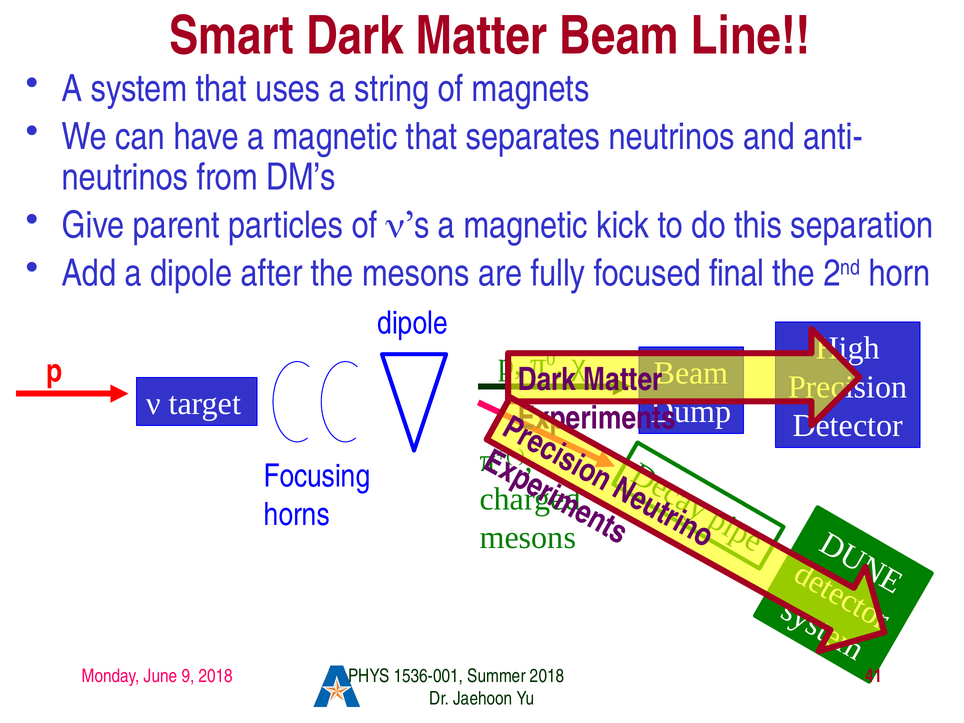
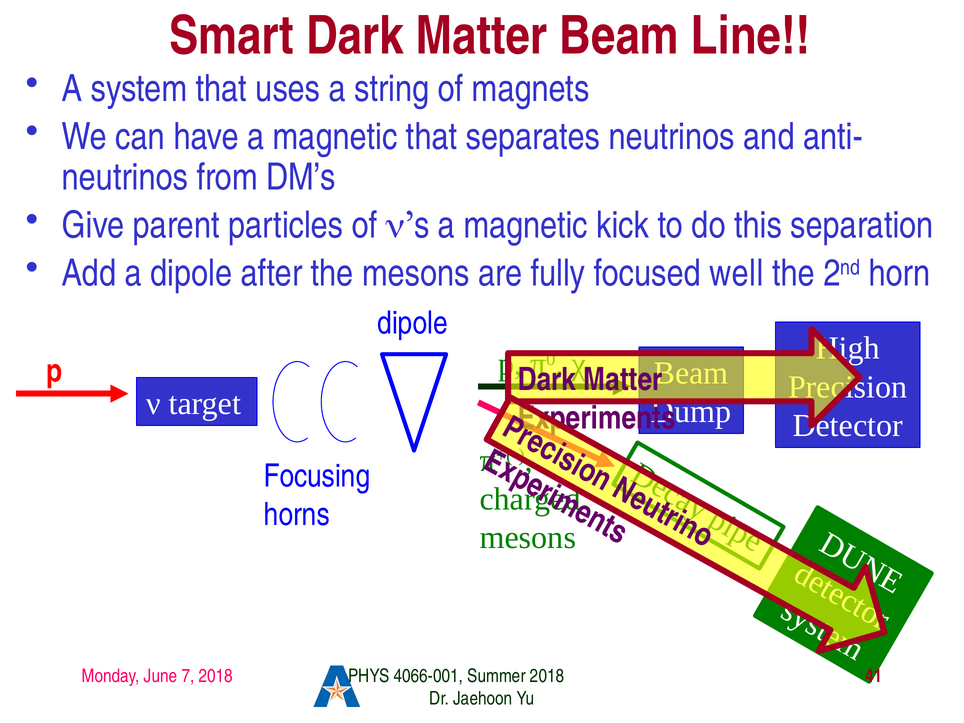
final: final -> well (736, 273)
9: 9 -> 7 (188, 676)
1536-001: 1536-001 -> 4066-001 (428, 676)
